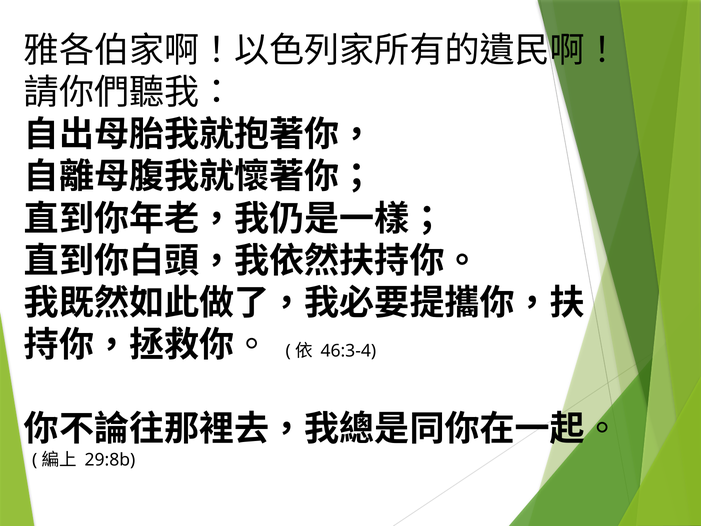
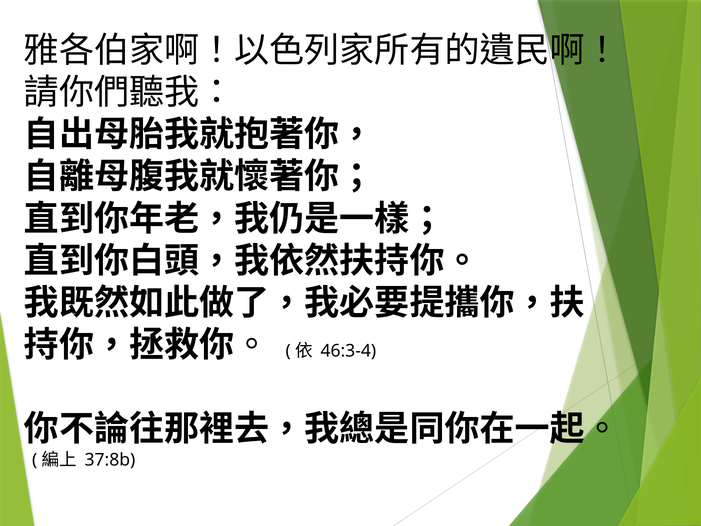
29:8b: 29:8b -> 37:8b (110, 459)
